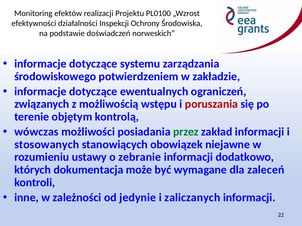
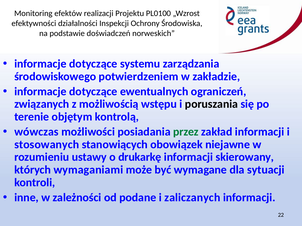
poruszania colour: red -> black (211, 104)
zebranie: zebranie -> drukarkę (140, 157)
dodatkowo: dodatkowo -> skierowany (245, 157)
dokumentacja: dokumentacja -> wymaganiami (88, 170)
zaleceń: zaleceń -> sytuacji (266, 170)
jedynie: jedynie -> podane (138, 198)
